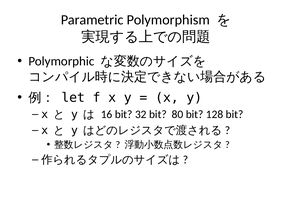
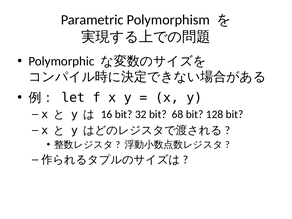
80: 80 -> 68 (178, 114)
